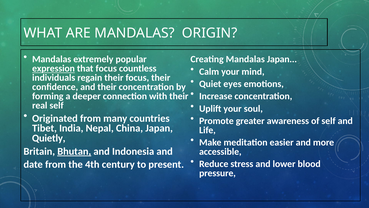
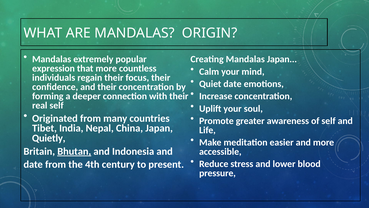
expression underline: present -> none (54, 68)
that focus: focus -> more (106, 68)
Quiet eyes: eyes -> date (232, 84)
